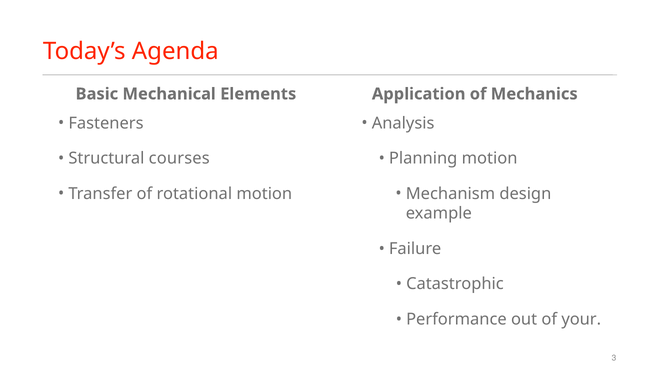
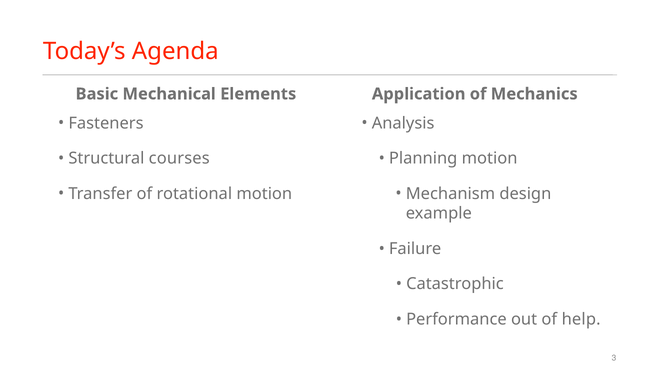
your: your -> help (581, 320)
